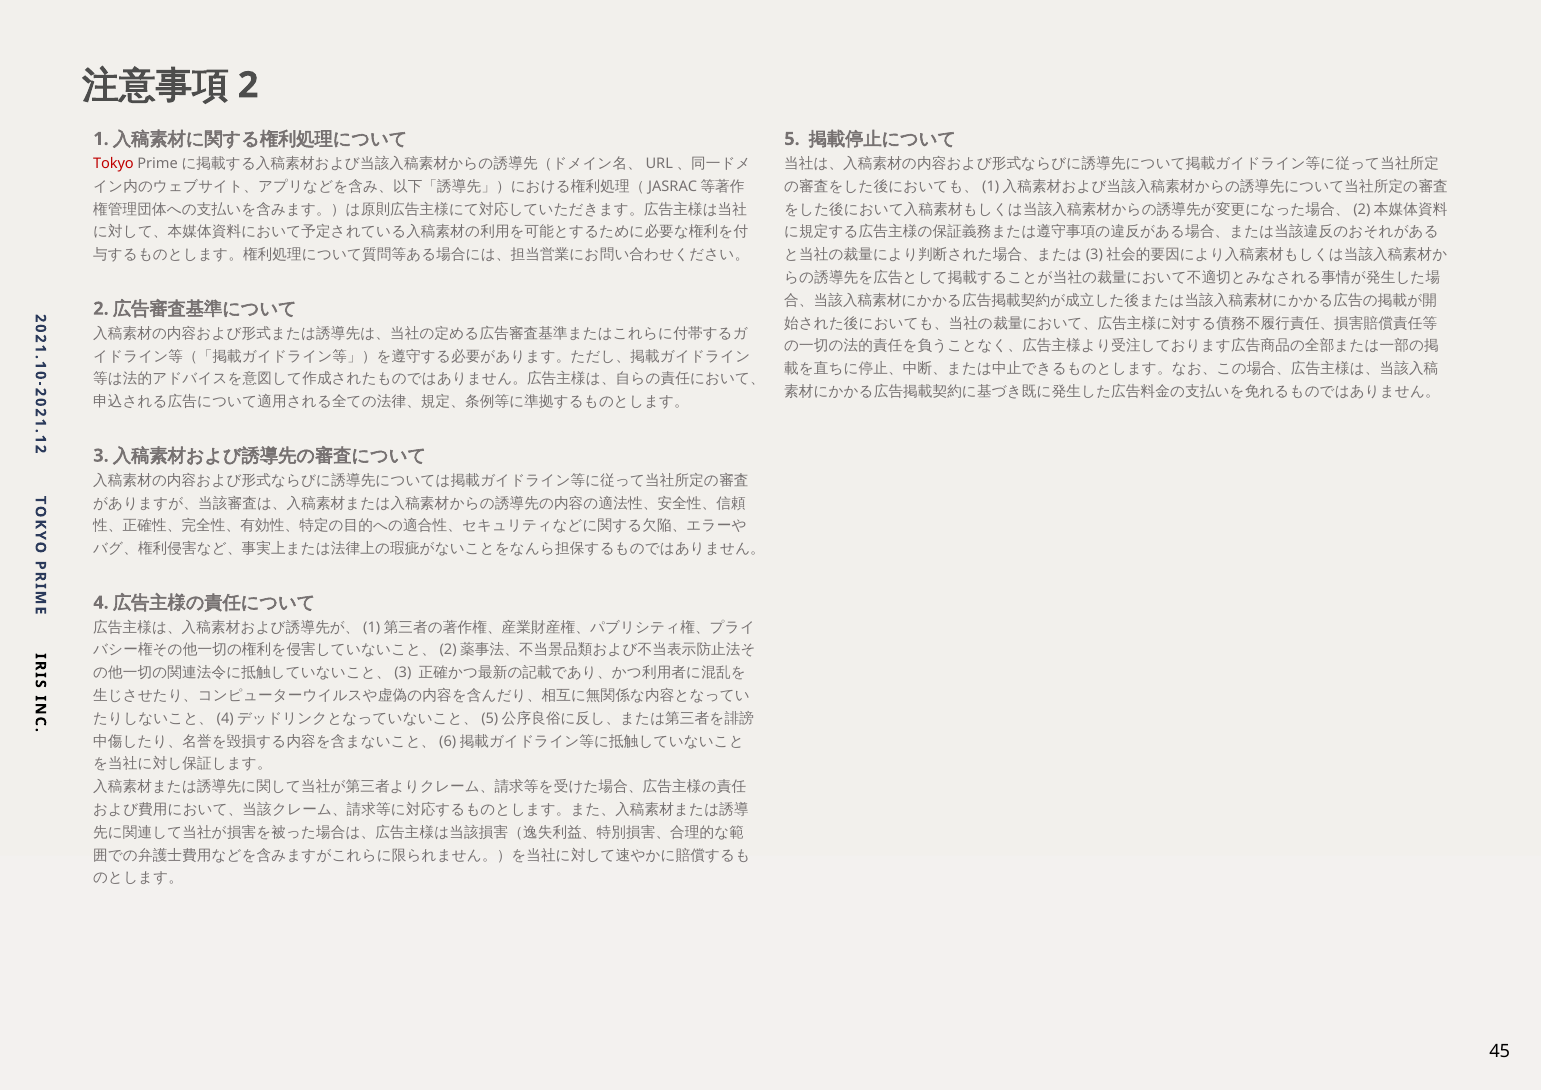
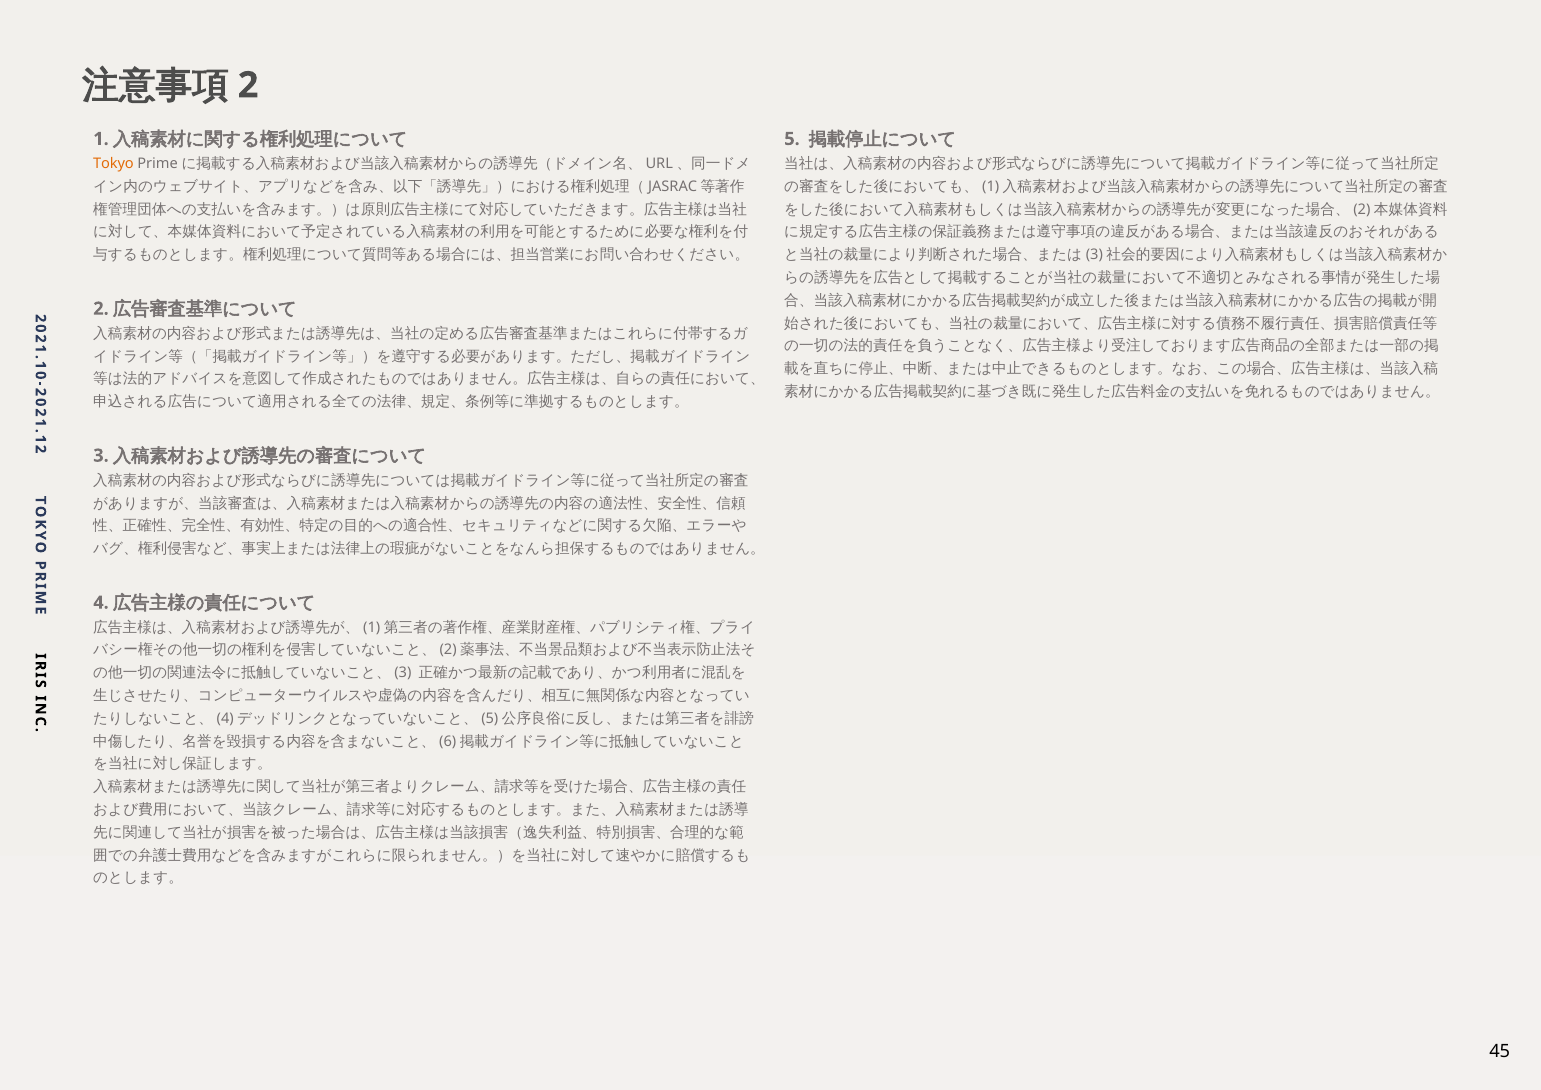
Tokyo colour: red -> orange (113, 164)
